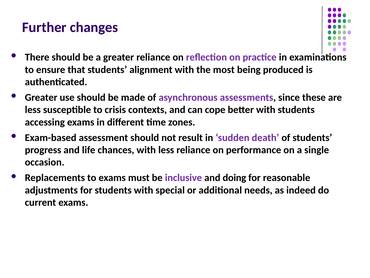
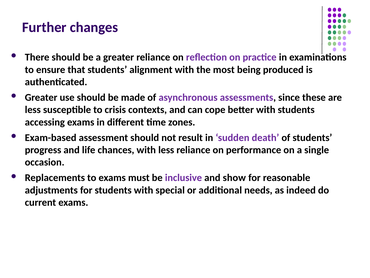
doing: doing -> show (234, 177)
